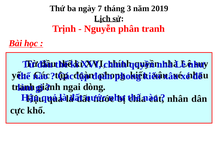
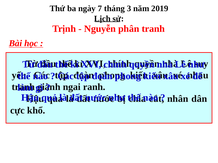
dòng: dòng -> ranh (94, 87)
